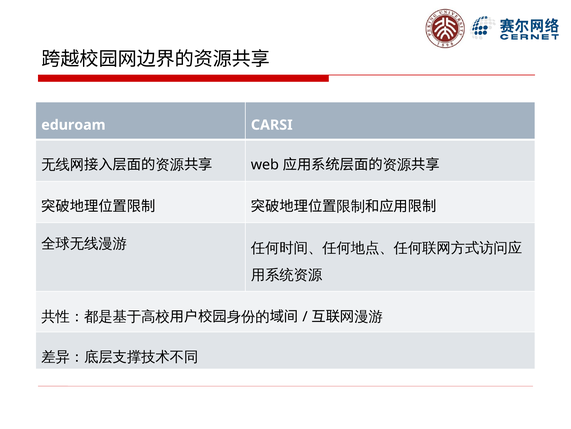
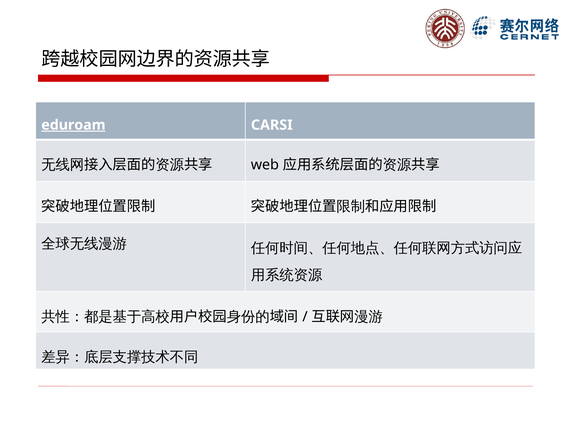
eduroam underline: none -> present (73, 125)
